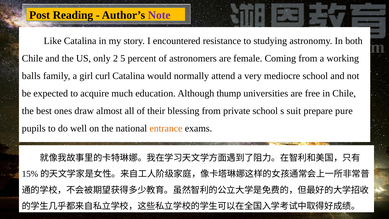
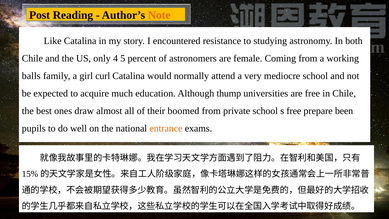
Note colour: purple -> orange (159, 15)
2: 2 -> 4 (116, 58)
blessing: blessing -> boomed (183, 111)
s suit: suit -> free (294, 111)
pure: pure -> been (344, 111)
